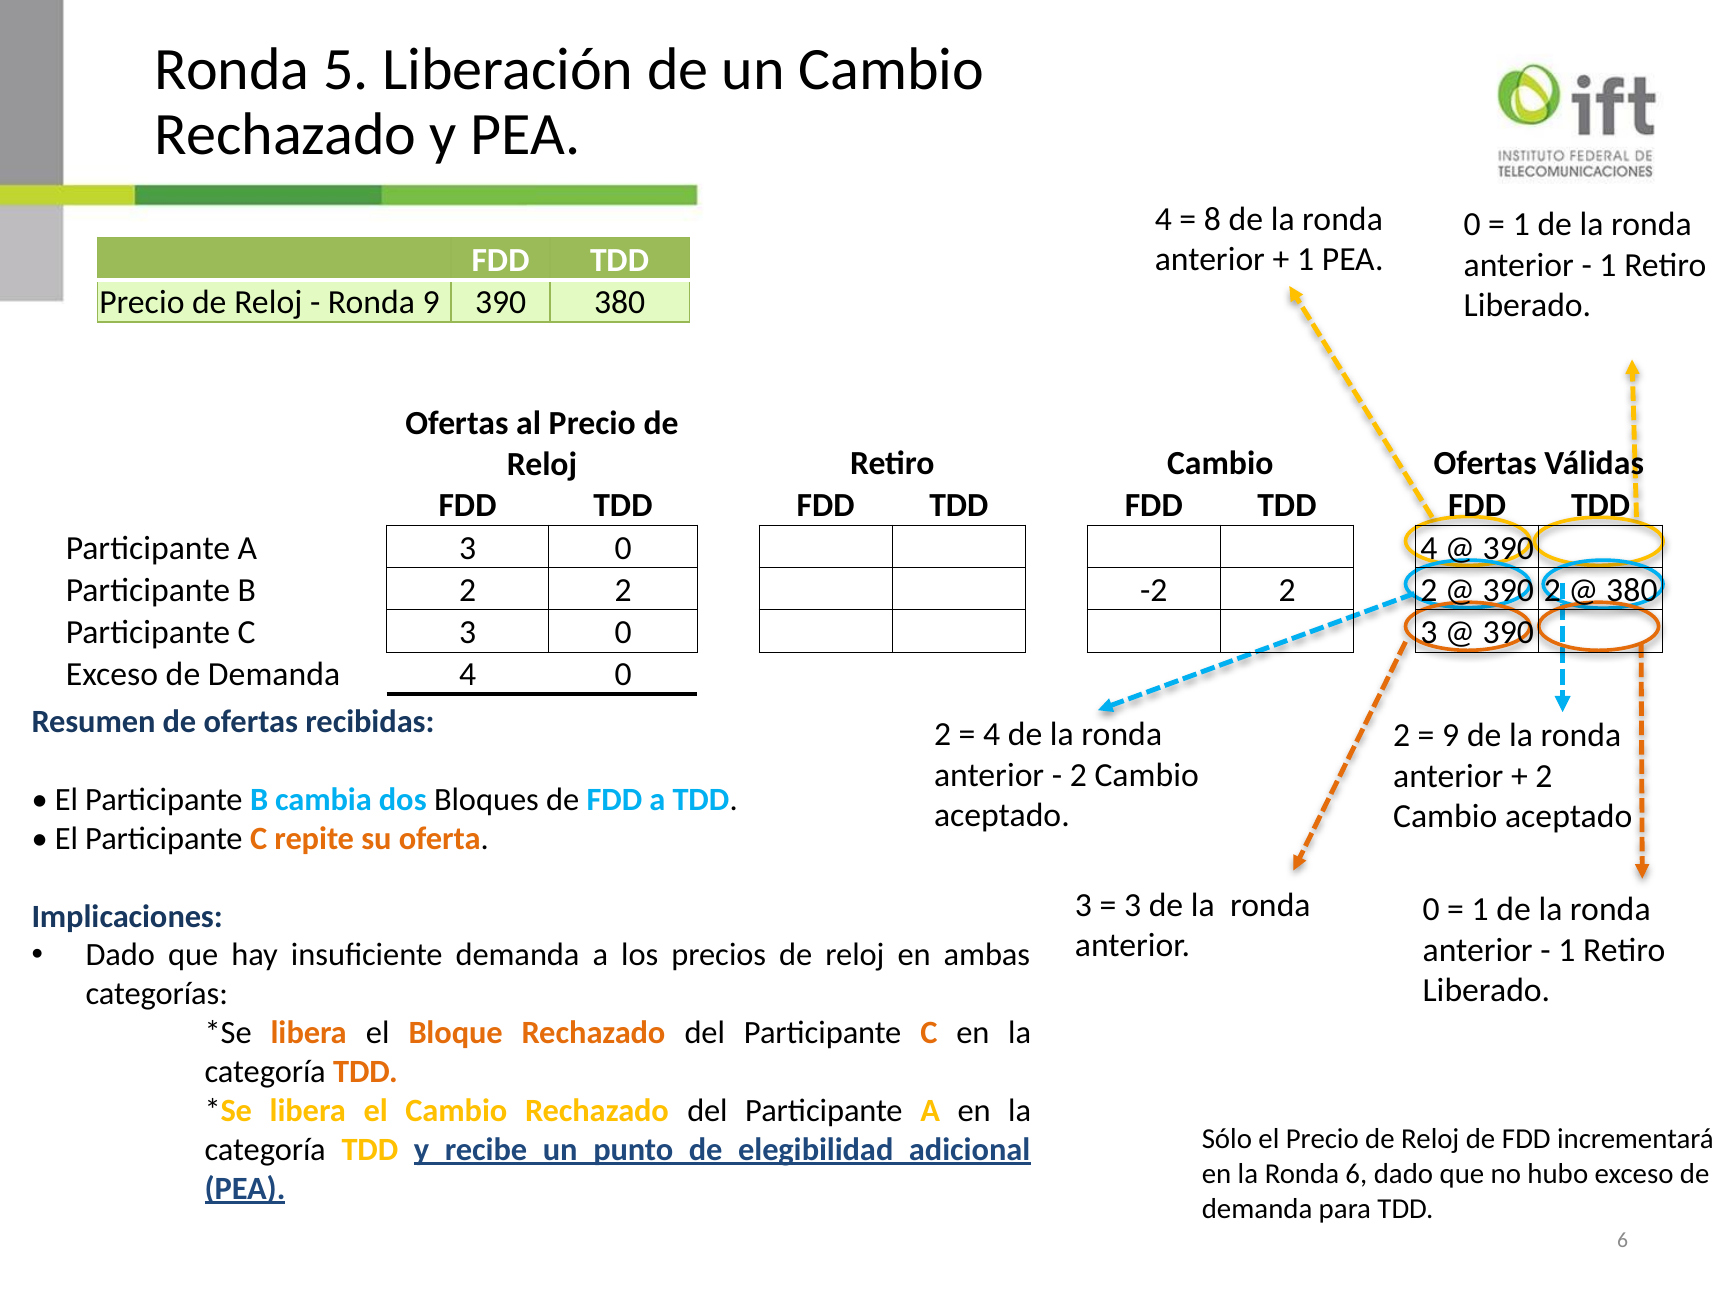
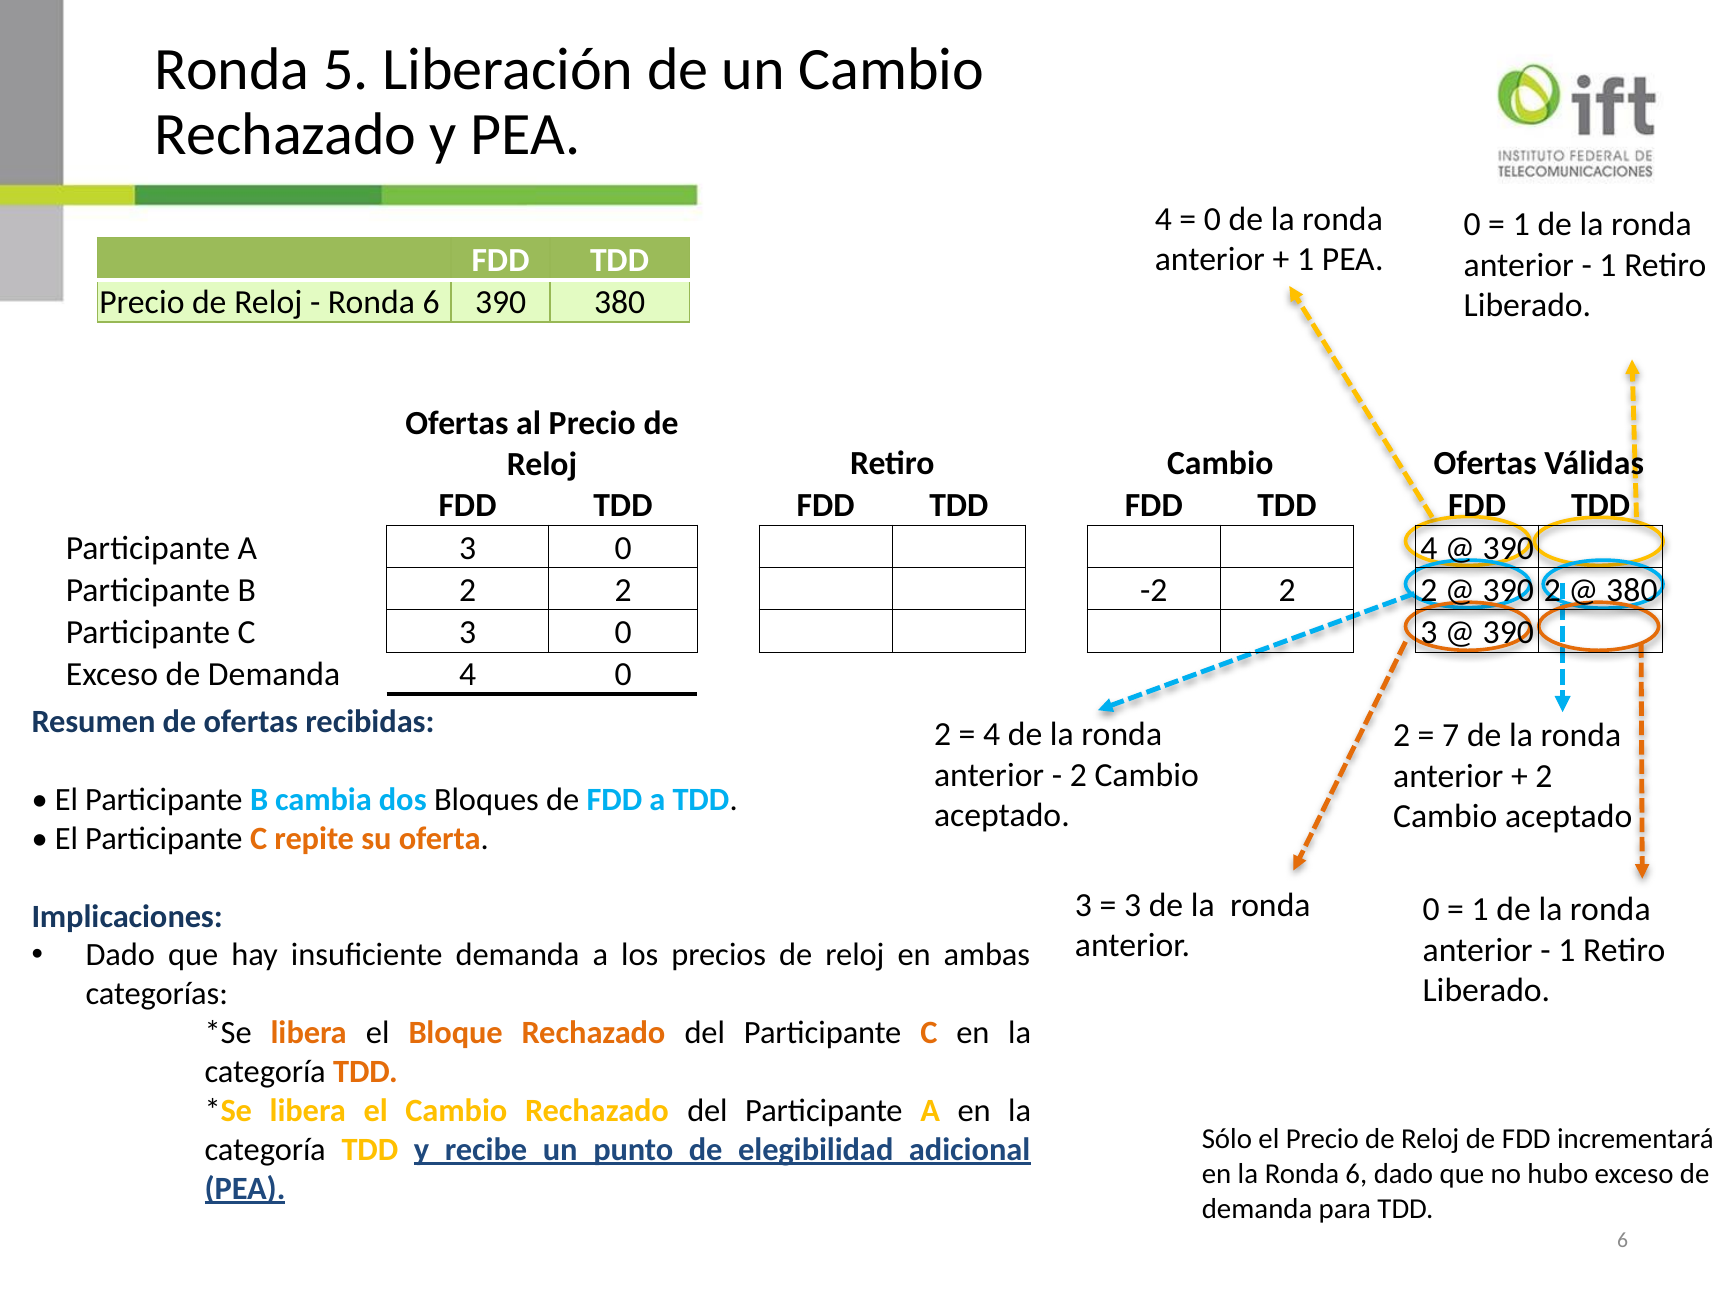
8: 8 -> 0 (1212, 219)
9: 9 -> 6 (431, 303)
9: 9 -> 7 (1451, 736)
